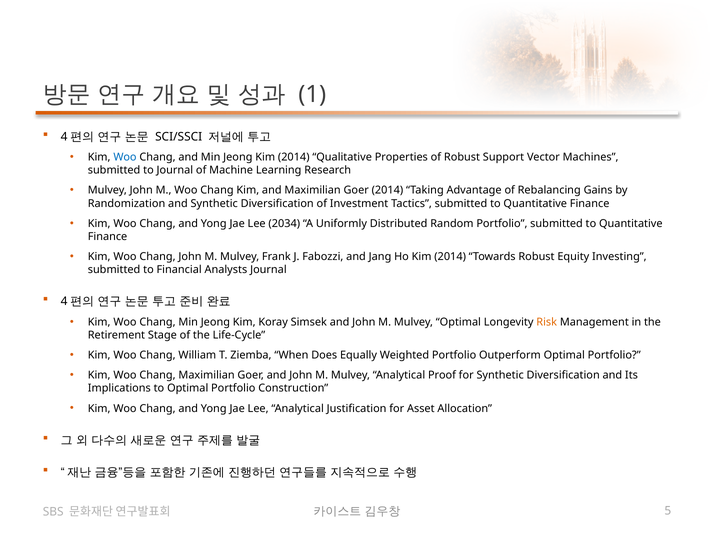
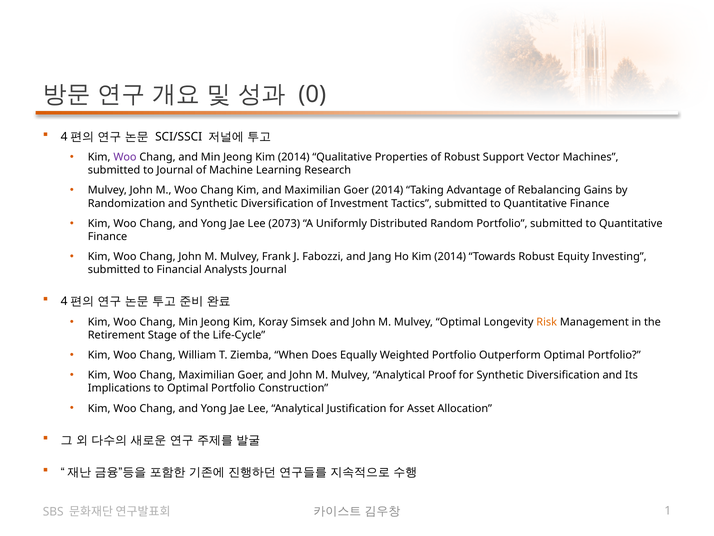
1: 1 -> 0 (312, 94)
Woo colour: blue -> purple (125, 157)
2034: 2034 -> 2073 (284, 223)
5: 5 -> 1 (668, 510)
